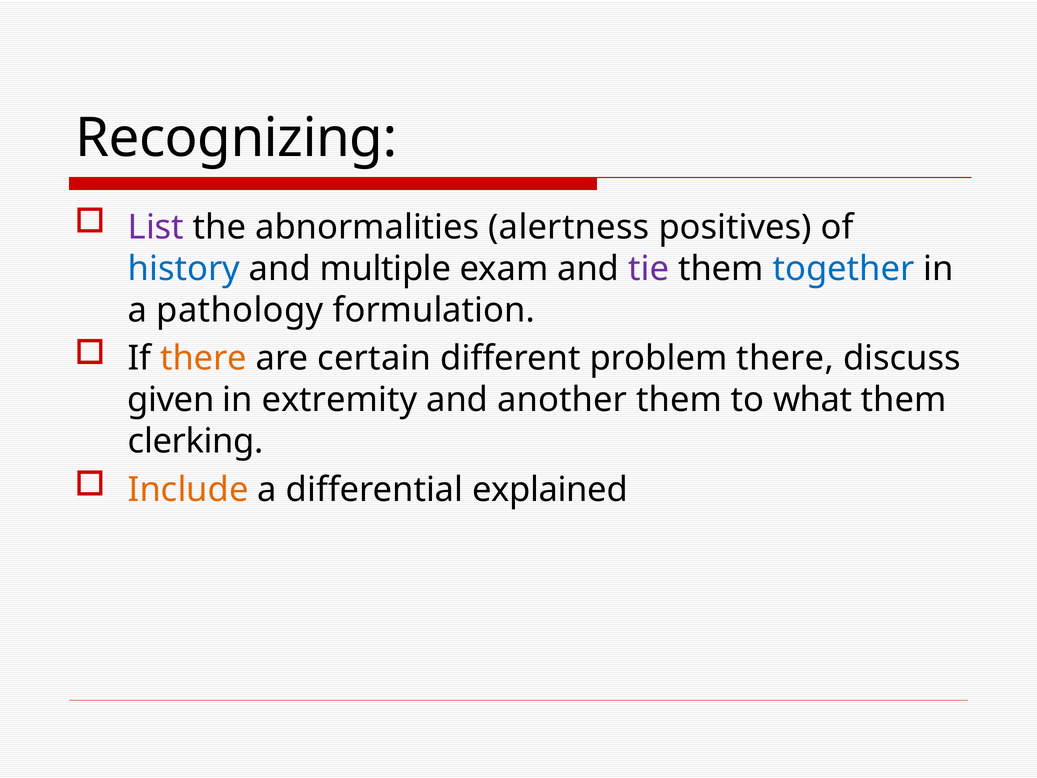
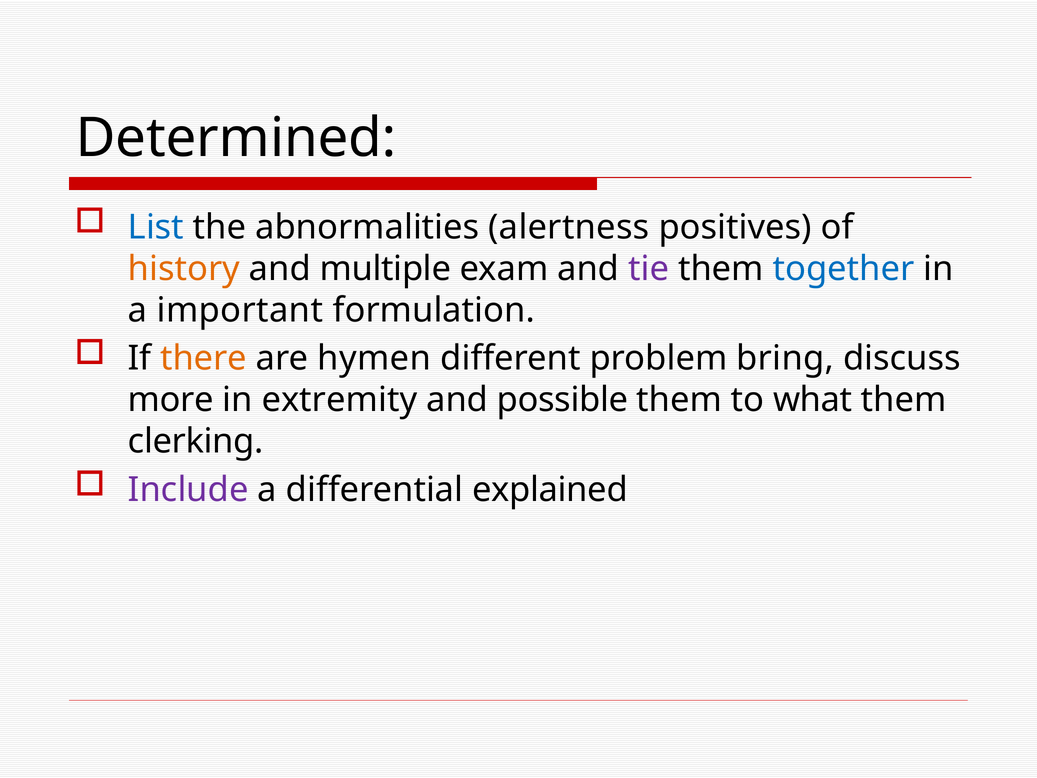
Recognizing: Recognizing -> Determined (236, 138)
List colour: purple -> blue (156, 227)
history colour: blue -> orange (184, 269)
pathology: pathology -> important (240, 310)
certain: certain -> hymen (374, 358)
problem there: there -> bring (785, 358)
given: given -> more (171, 400)
another: another -> possible (562, 400)
Include colour: orange -> purple (188, 490)
